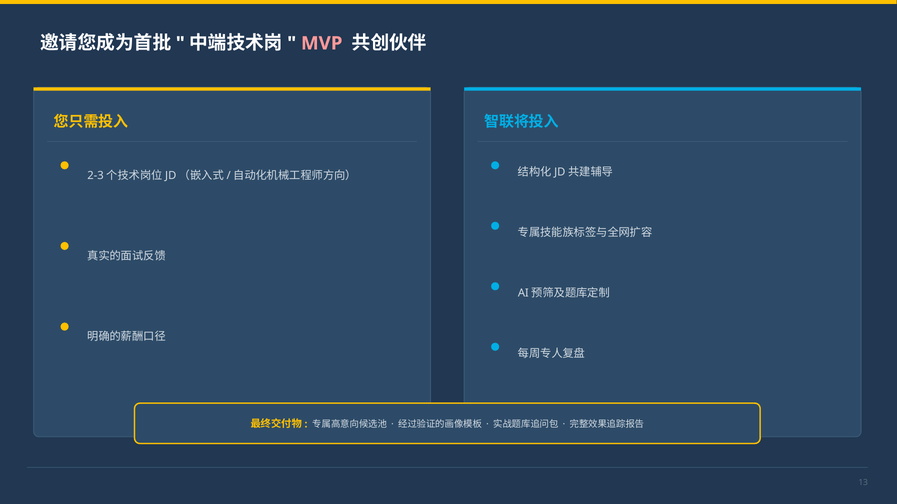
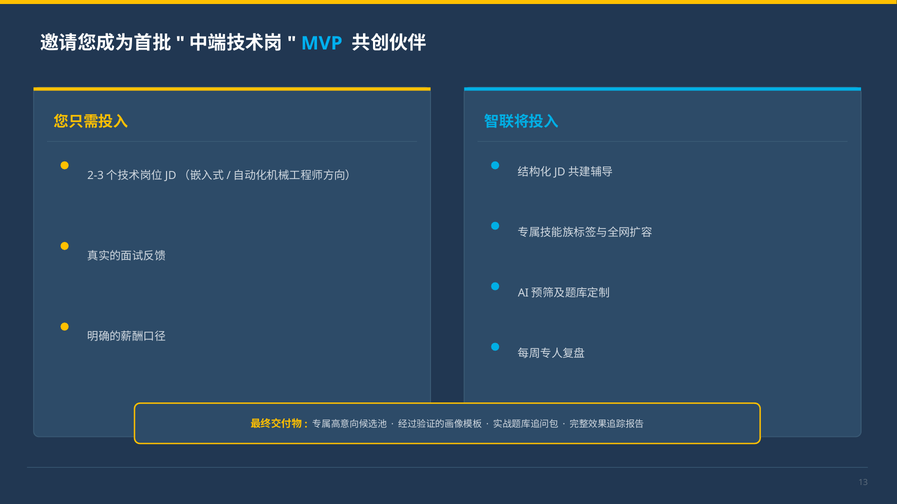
MVP colour: pink -> light blue (322, 43)
